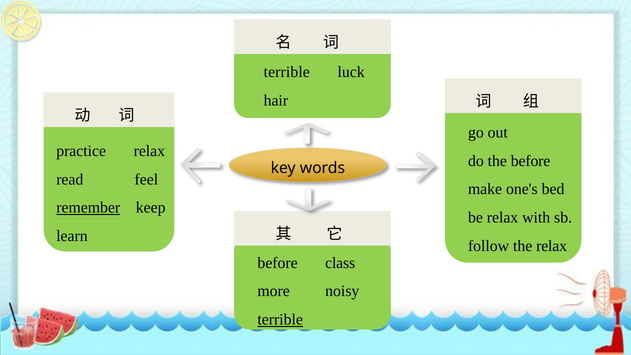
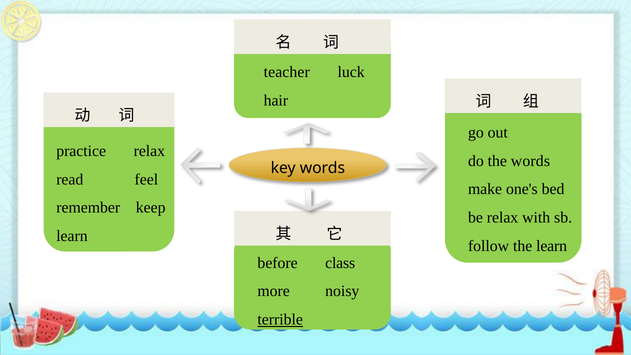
terrible: terrible -> teacher (287, 72)
the before: before -> words (530, 161)
remember underline: present -> none (88, 208)
the relax: relax -> learn (552, 246)
